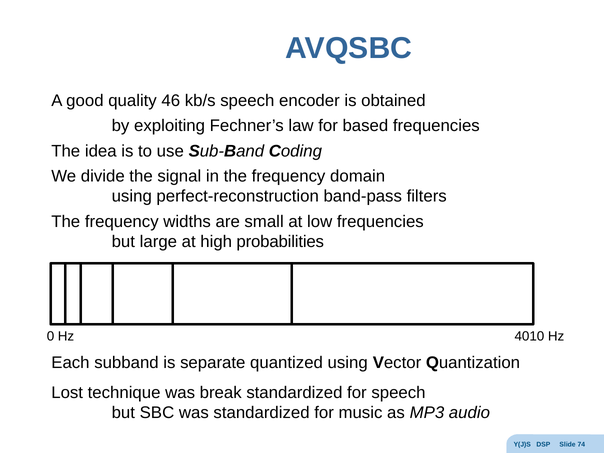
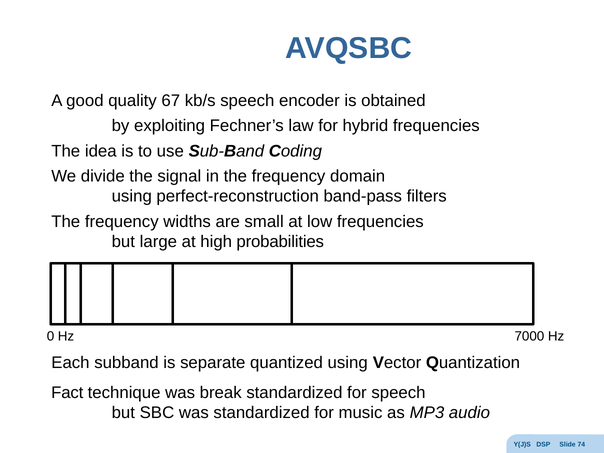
46: 46 -> 67 (171, 101)
based: based -> hybrid (365, 126)
4010: 4010 -> 7000 (529, 336)
Lost: Lost -> Fact (67, 393)
